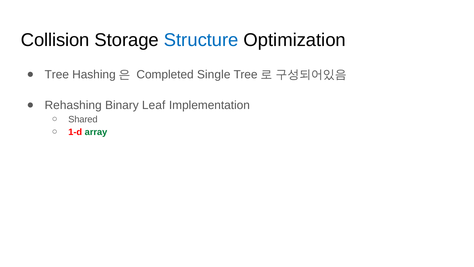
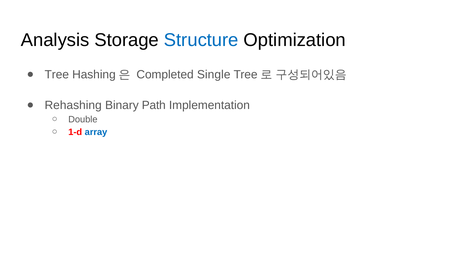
Collision: Collision -> Analysis (55, 40)
Leaf: Leaf -> Path (154, 105)
Shared: Shared -> Double (83, 119)
array colour: green -> blue (96, 132)
